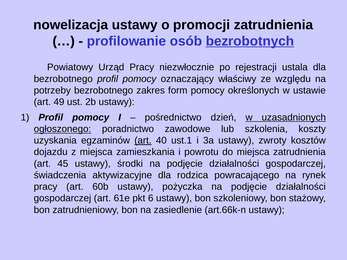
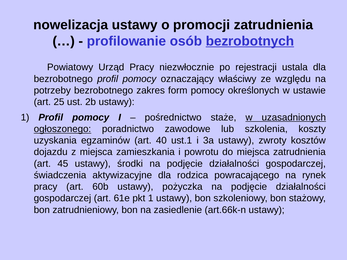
49: 49 -> 25 (59, 102)
dzień: dzień -> staże (224, 117)
art underline: present -> none (143, 141)
pkt 6: 6 -> 1 (151, 198)
